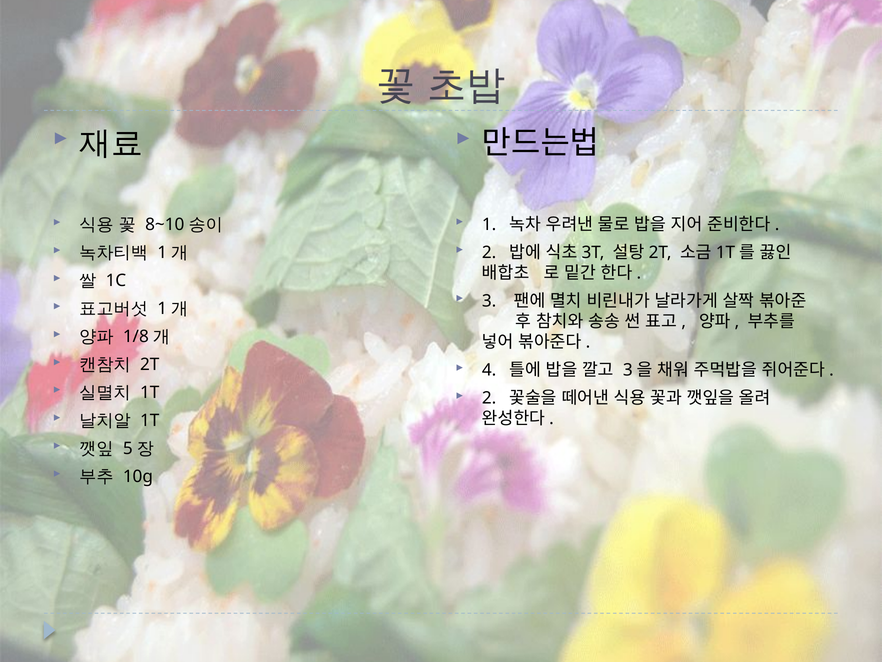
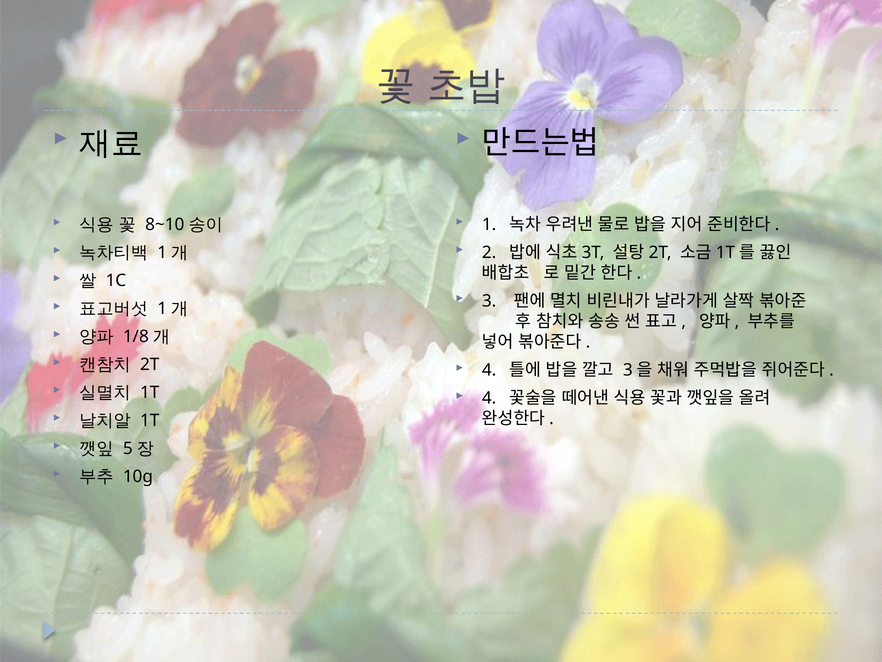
2: 2 -> 4 (489, 398)
